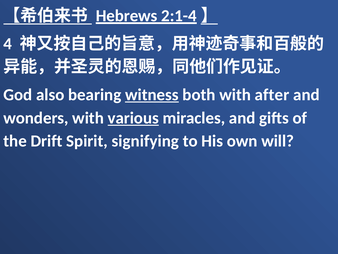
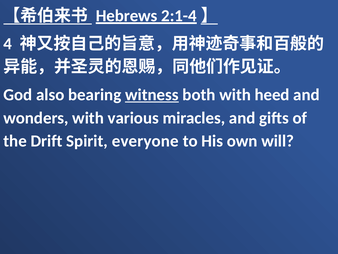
after: after -> heed (272, 95)
various underline: present -> none (133, 118)
signifying: signifying -> everyone (145, 141)
